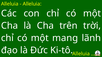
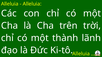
mang: mang -> thành (65, 38)
